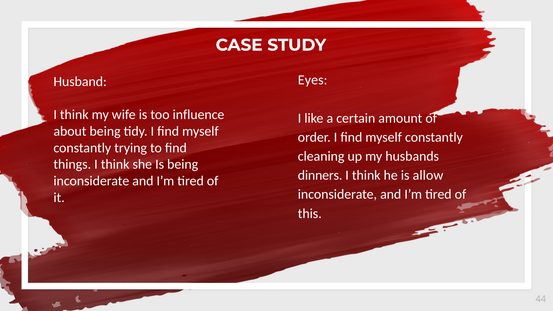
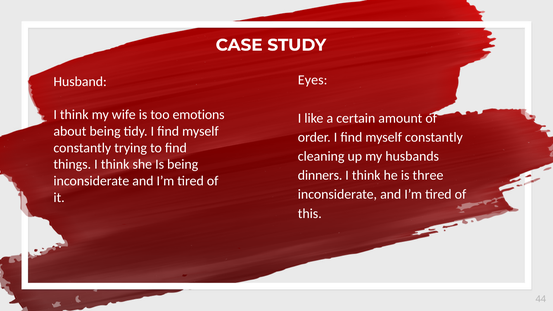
influence: influence -> emotions (199, 115)
allow: allow -> three (428, 175)
